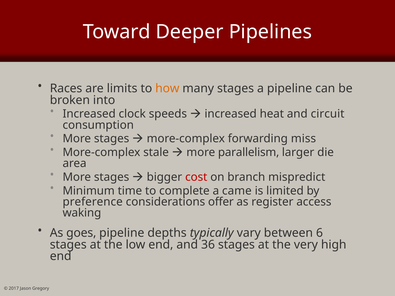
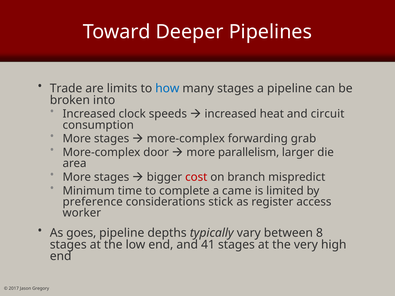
Races: Races -> Trade (66, 89)
how colour: orange -> blue (167, 89)
miss: miss -> grab (304, 139)
stale: stale -> door (156, 152)
offer: offer -> stick (221, 202)
waking: waking -> worker (82, 213)
6: 6 -> 8 (320, 233)
36: 36 -> 41 (208, 245)
